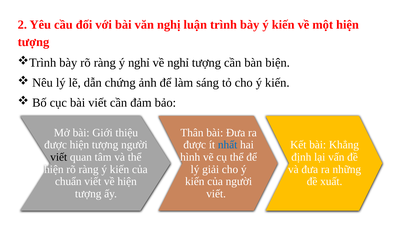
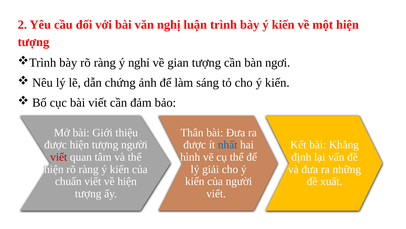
về nghỉ: nghỉ -> gian (178, 63)
biện: biện -> ngơi (278, 63)
viết colour: black -> red (59, 157)
